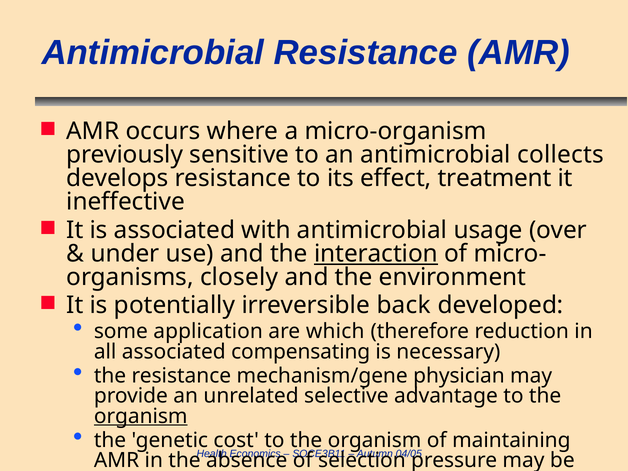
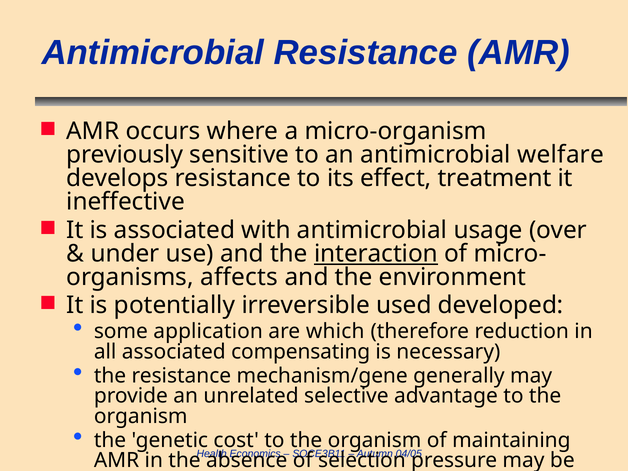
collects: collects -> welfare (561, 155)
closely: closely -> affects (239, 277)
back: back -> used (404, 305)
physician: physician -> generally (459, 376)
organism underline: present -> none (141, 416)
